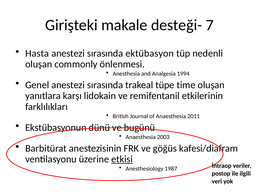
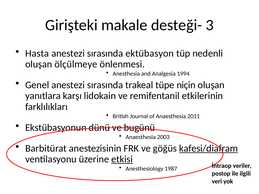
7: 7 -> 3 (210, 25)
commonly: commonly -> ölçülmeye (76, 64)
time: time -> niçin (186, 85)
kafesi/diafram underline: none -> present (209, 149)
